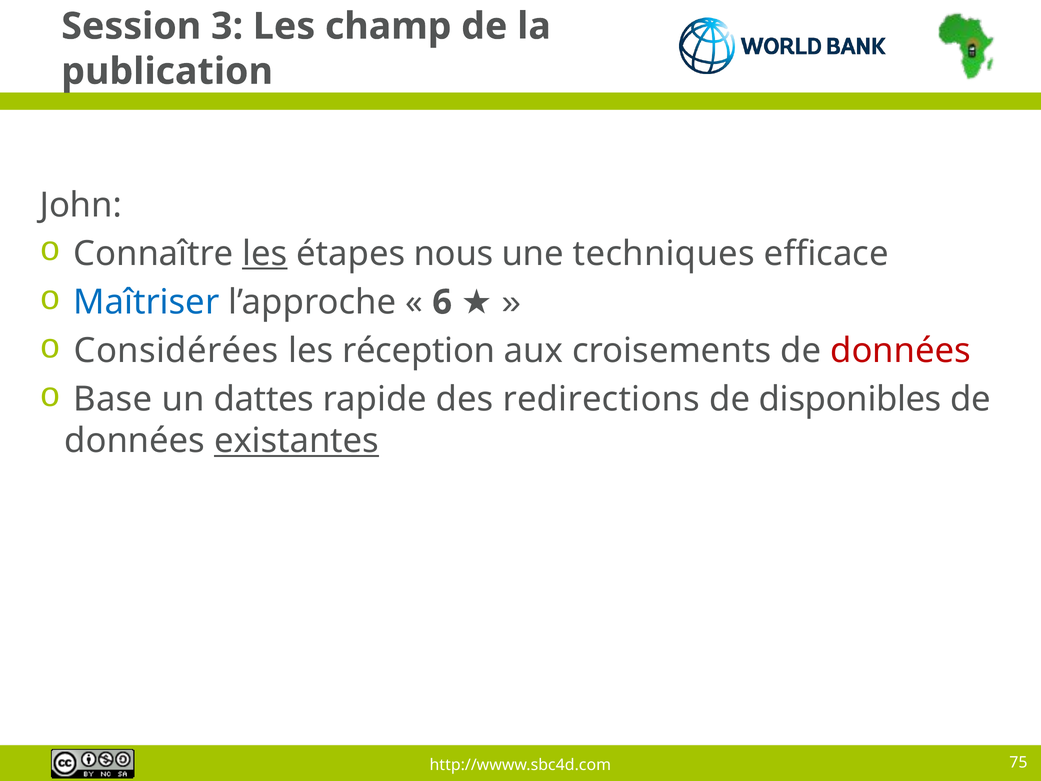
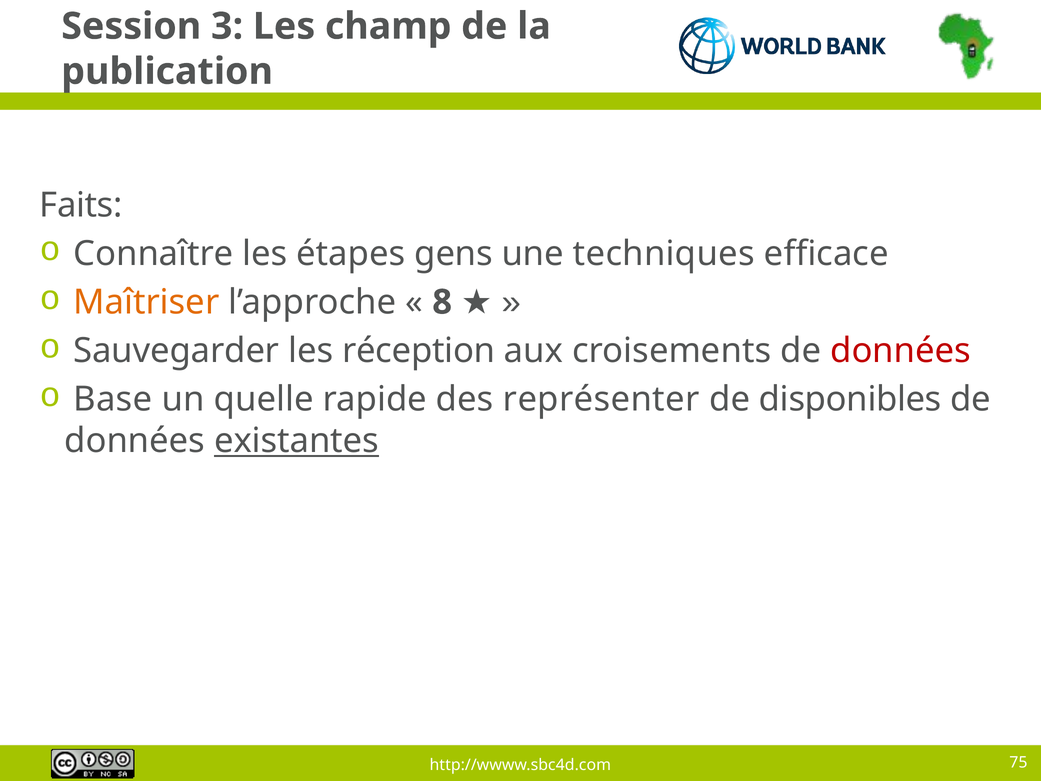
John: John -> Faits (81, 205)
les underline: present -> none (265, 254)
nous: nous -> gens (454, 254)
Maîtriser colour: blue -> orange (146, 302)
6: 6 -> 8 (442, 302)
Considérées: Considérées -> Sauvegarder (176, 351)
dattes: dattes -> quelle (264, 399)
redirections: redirections -> représenter (601, 399)
